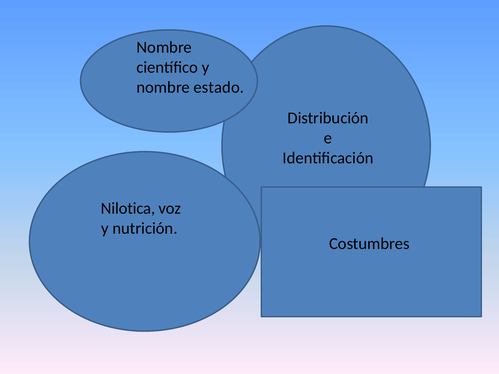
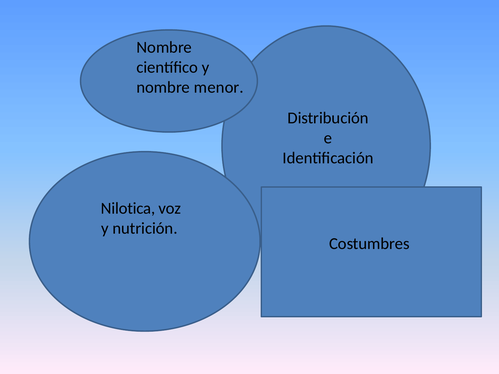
estado: estado -> menor (219, 87)
